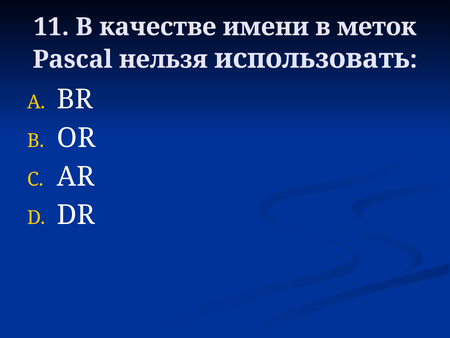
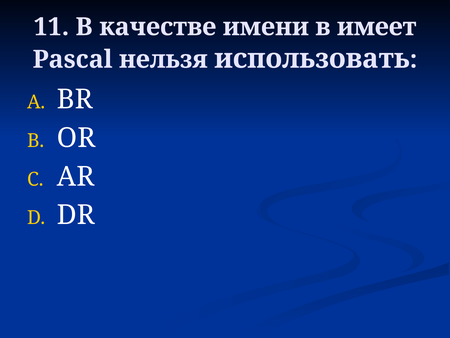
меток: меток -> имеет (377, 27)
